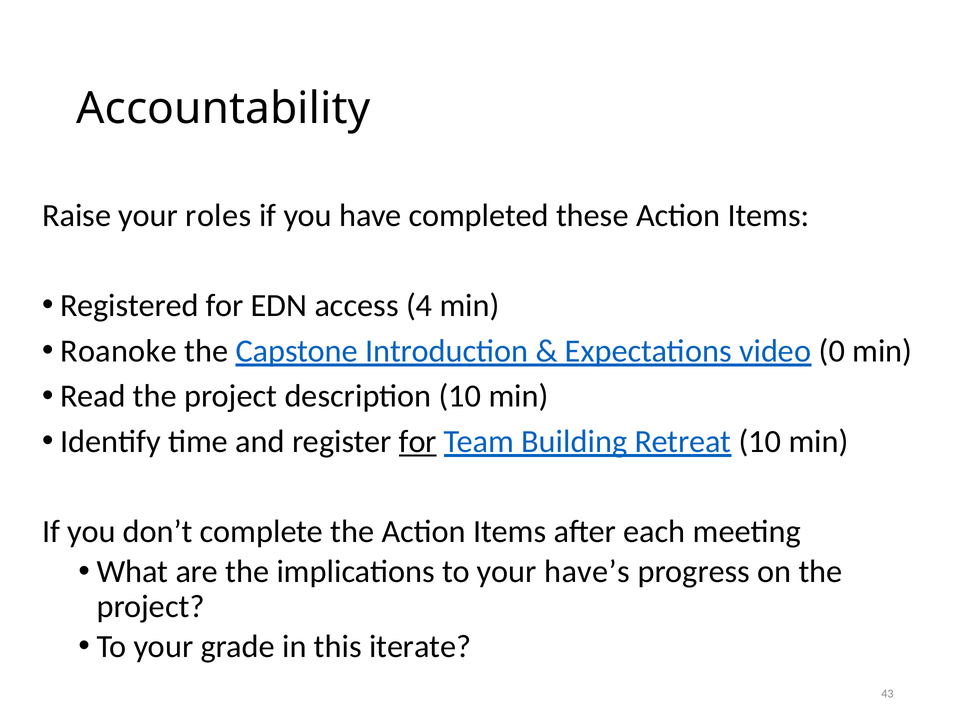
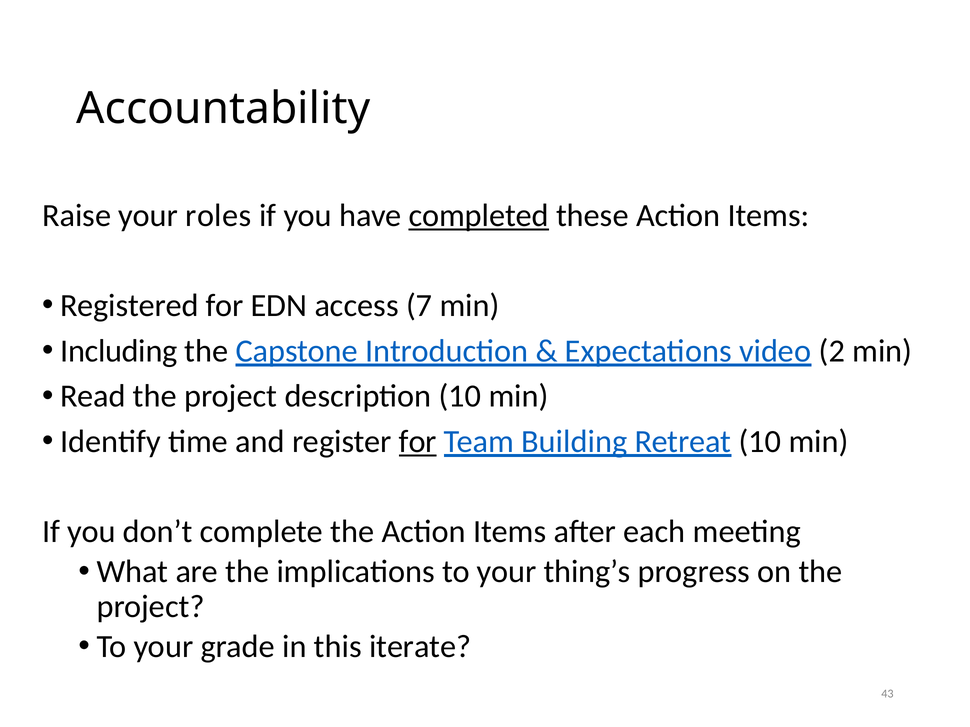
completed underline: none -> present (479, 216)
4: 4 -> 7 (419, 306)
Roanoke: Roanoke -> Including (119, 351)
0: 0 -> 2 (832, 351)
have’s: have’s -> thing’s (587, 572)
